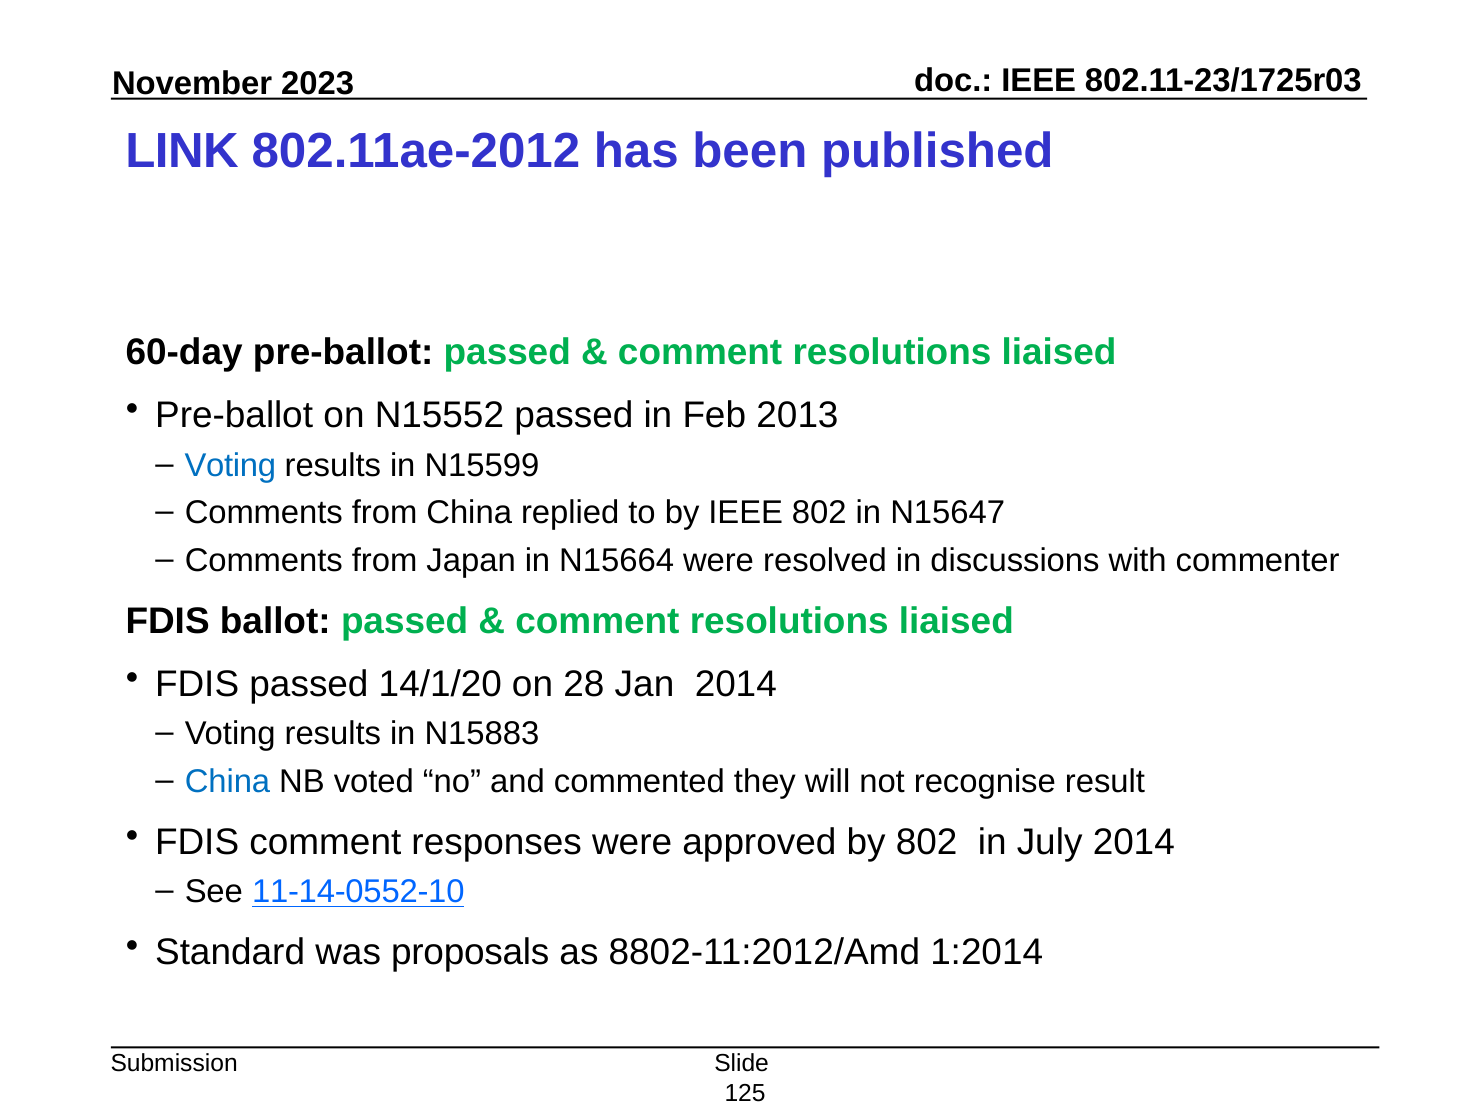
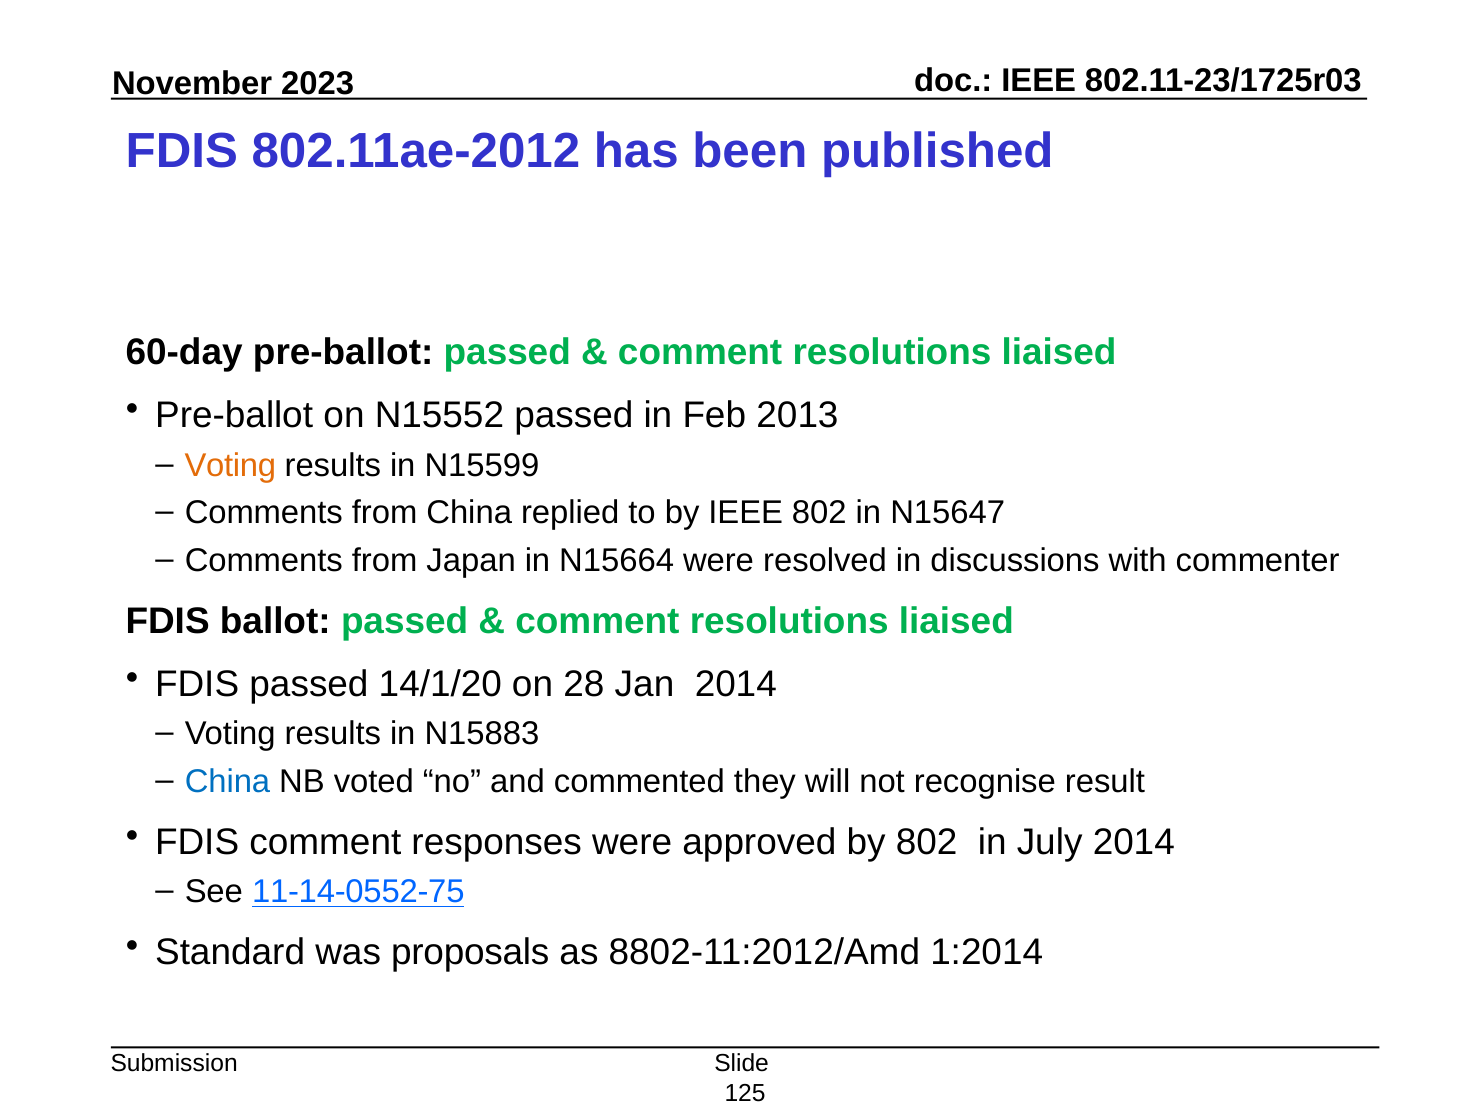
LINK: LINK -> FDIS (182, 151)
Voting colour: blue -> orange (230, 465)
11-14-0552-10: 11-14-0552-10 -> 11-14-0552-75 (358, 892)
